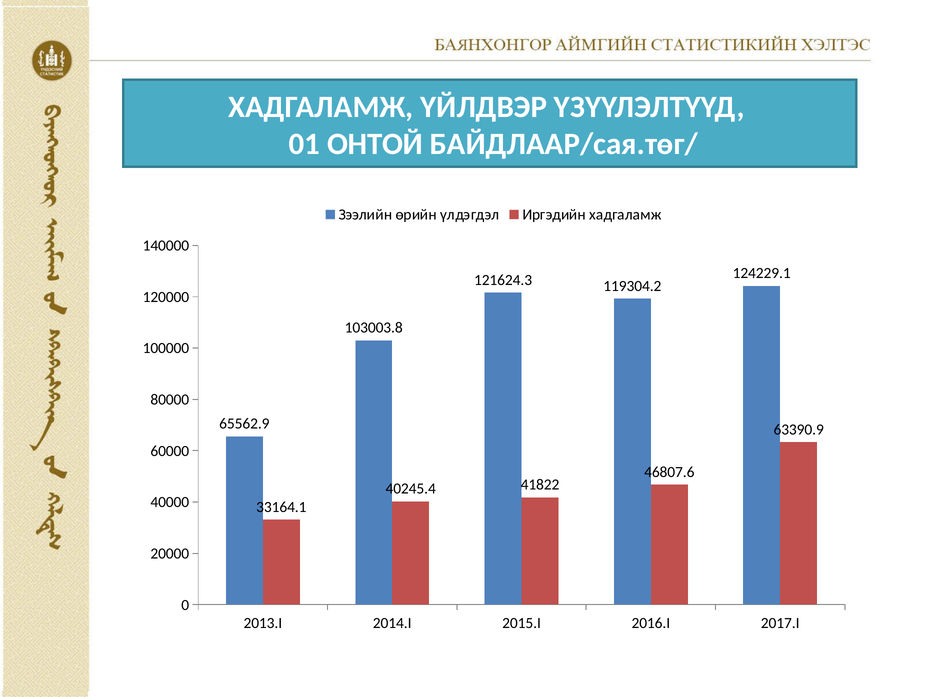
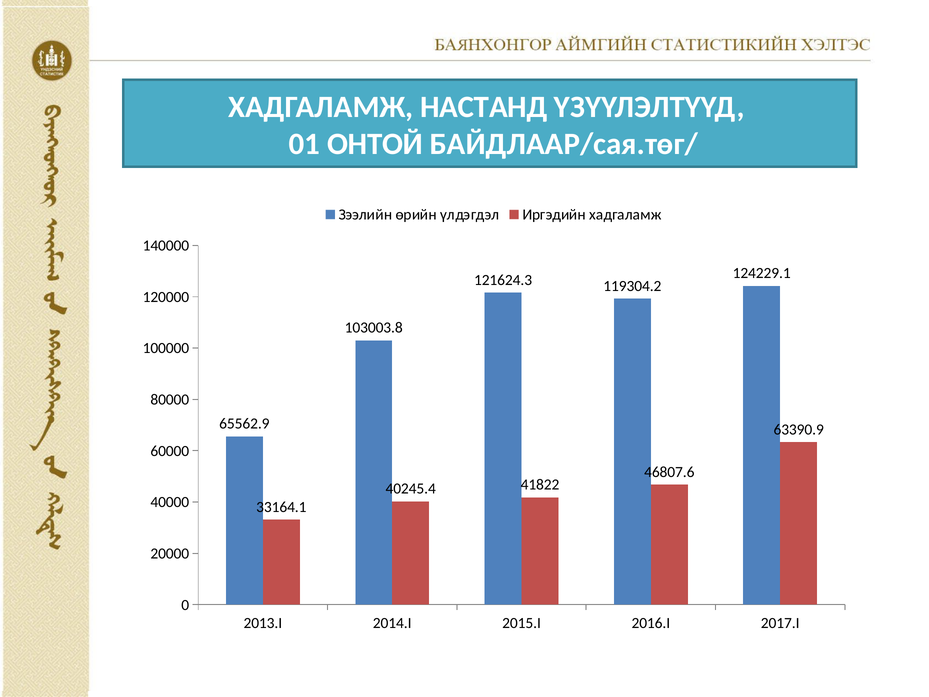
ҮЙЛДВЭР: ҮЙЛДВЭР -> НАСТАНД (484, 107)
